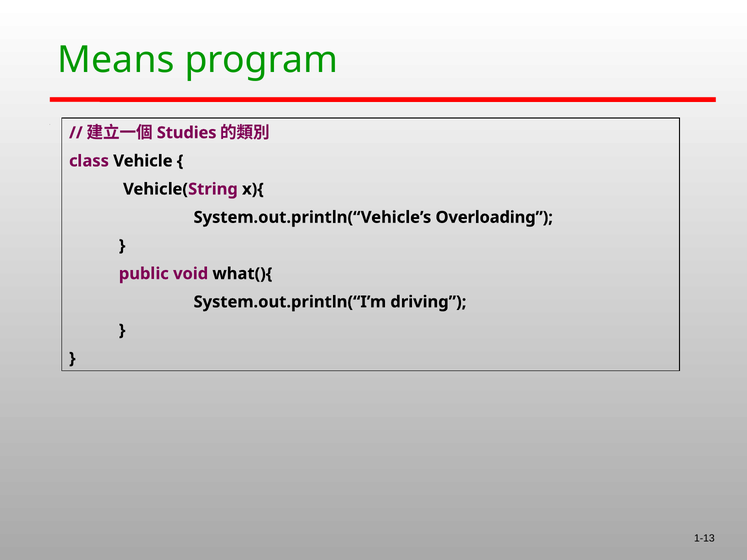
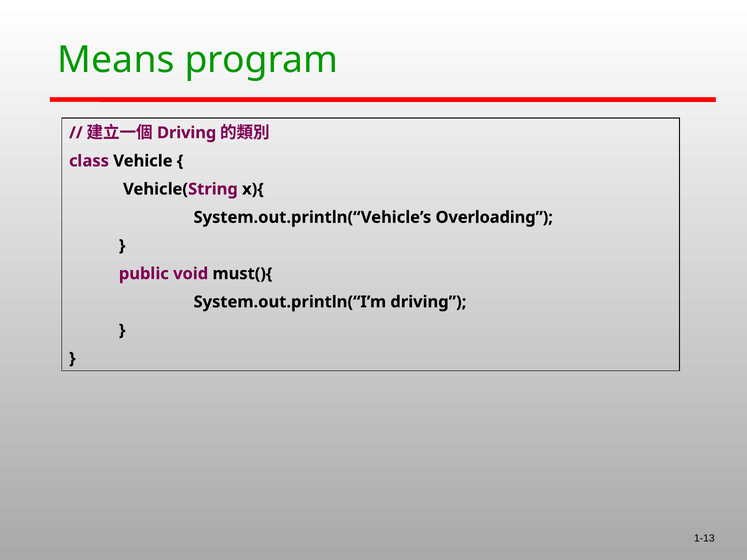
Studies: Studies -> Driving (187, 133)
what(){: what(){ -> must(){ (242, 274)
